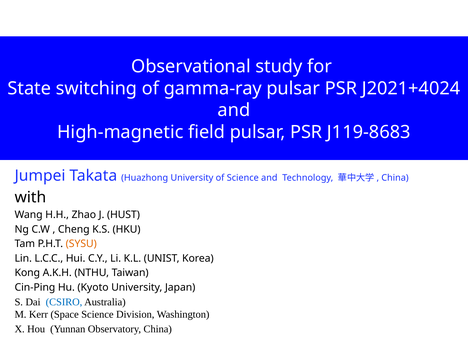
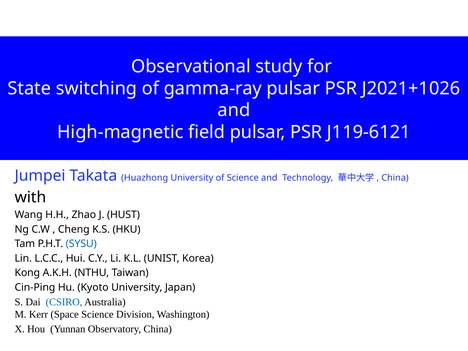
J2021+4024: J2021+4024 -> J2021+1026 (411, 88)
J119-8683: J119-8683 -> J119-6121 (369, 132)
SYSU colour: orange -> blue (81, 244)
